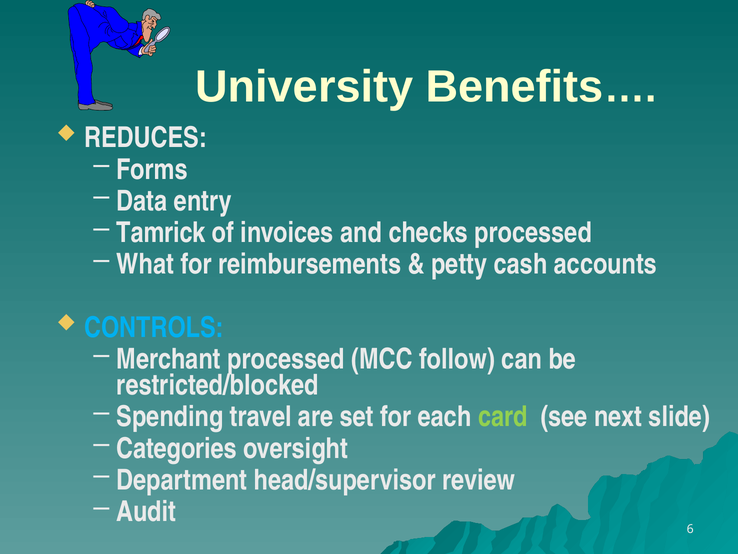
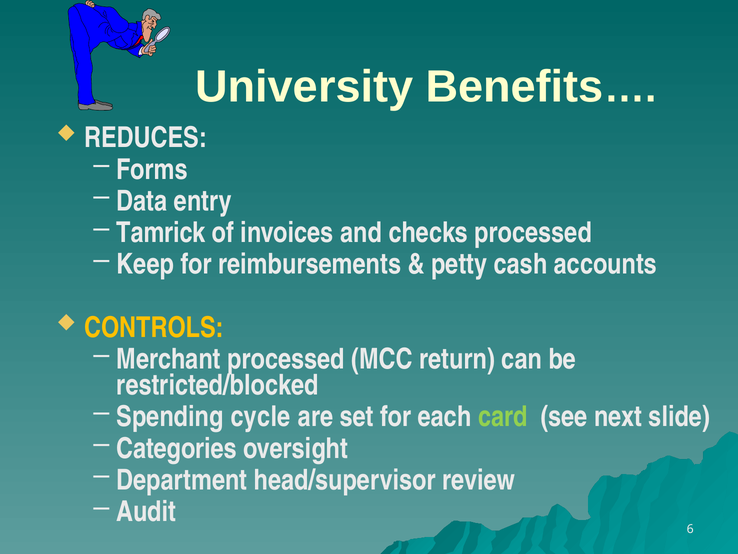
What: What -> Keep (145, 264)
CONTROLS colour: light blue -> yellow (154, 327)
follow: follow -> return (457, 359)
travel: travel -> cycle (261, 417)
